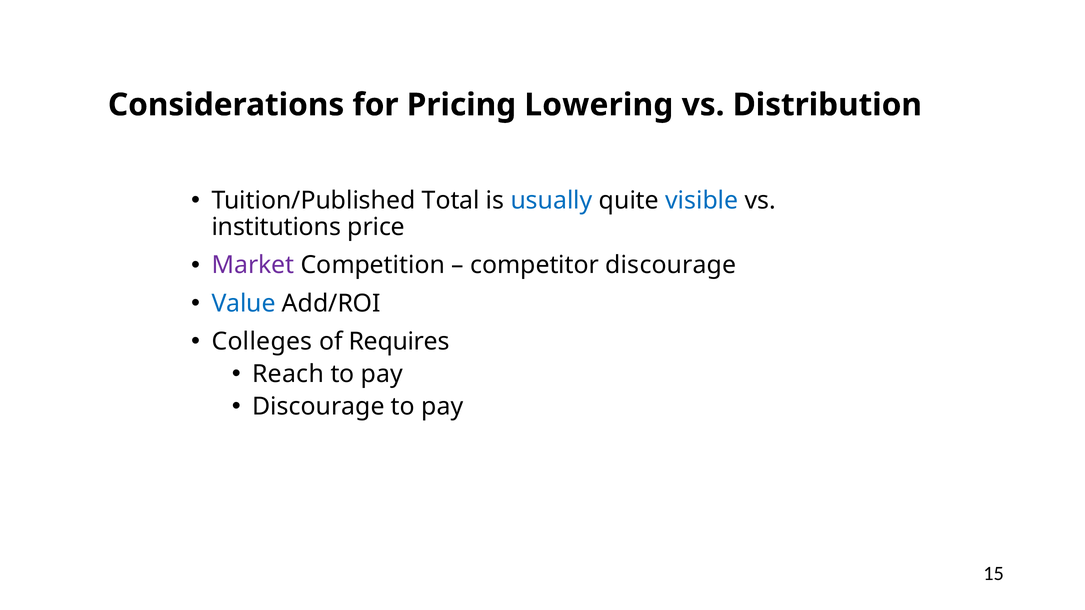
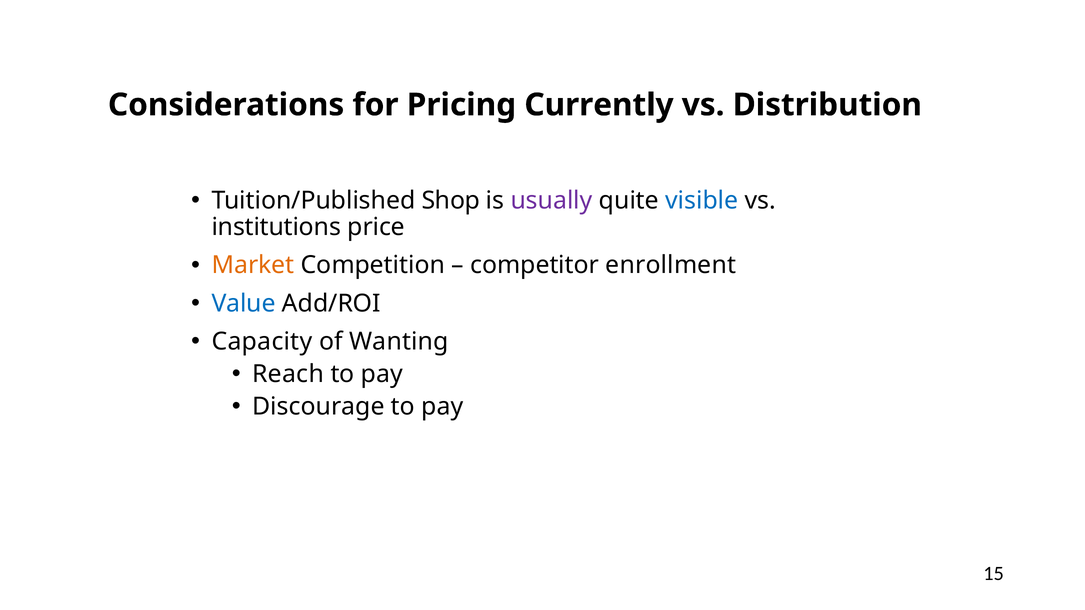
Lowering: Lowering -> Currently (599, 105)
Total: Total -> Shop (451, 200)
usually colour: blue -> purple (552, 200)
Market colour: purple -> orange (253, 265)
competitor discourage: discourage -> enrollment (671, 265)
Colleges: Colleges -> Capacity (262, 342)
Requires: Requires -> Wanting (399, 342)
